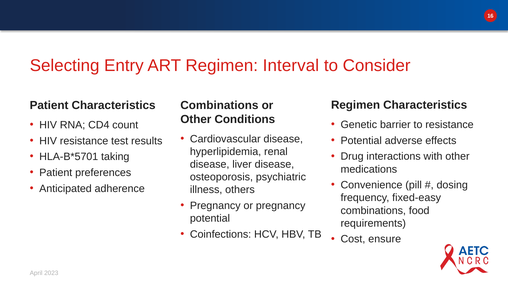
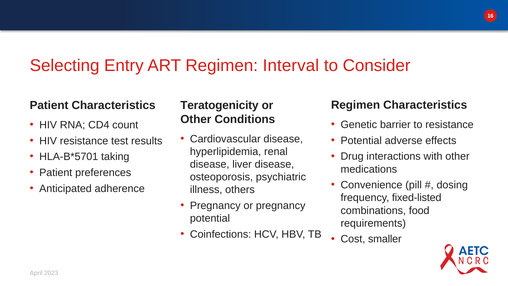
Combinations: Combinations -> Teratogenicity (219, 105)
fixed-easy: fixed-easy -> fixed-listed (417, 198)
ensure: ensure -> smaller (385, 239)
